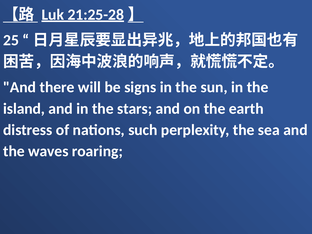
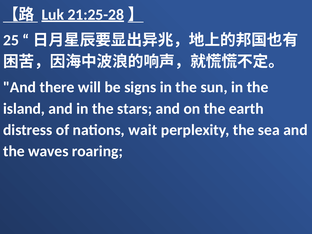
such: such -> wait (143, 130)
